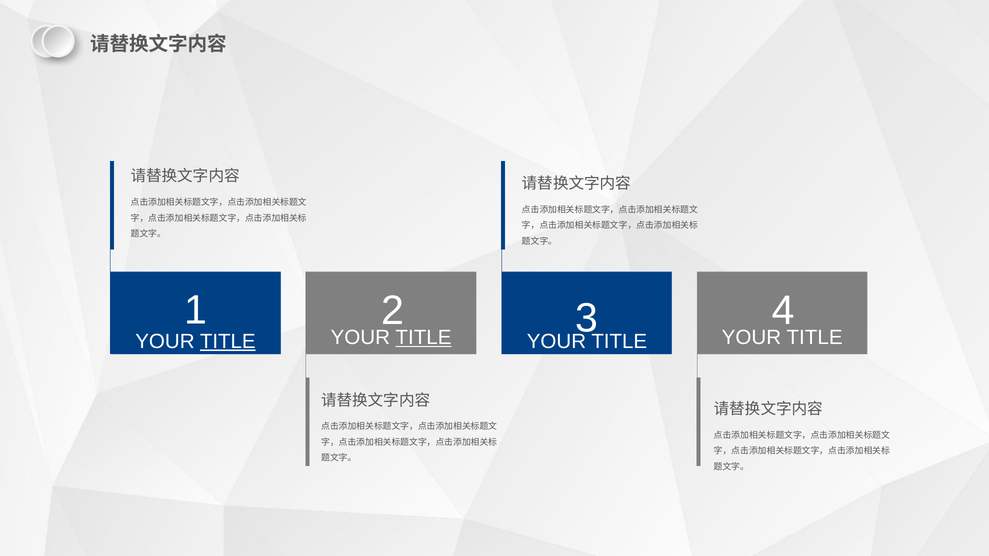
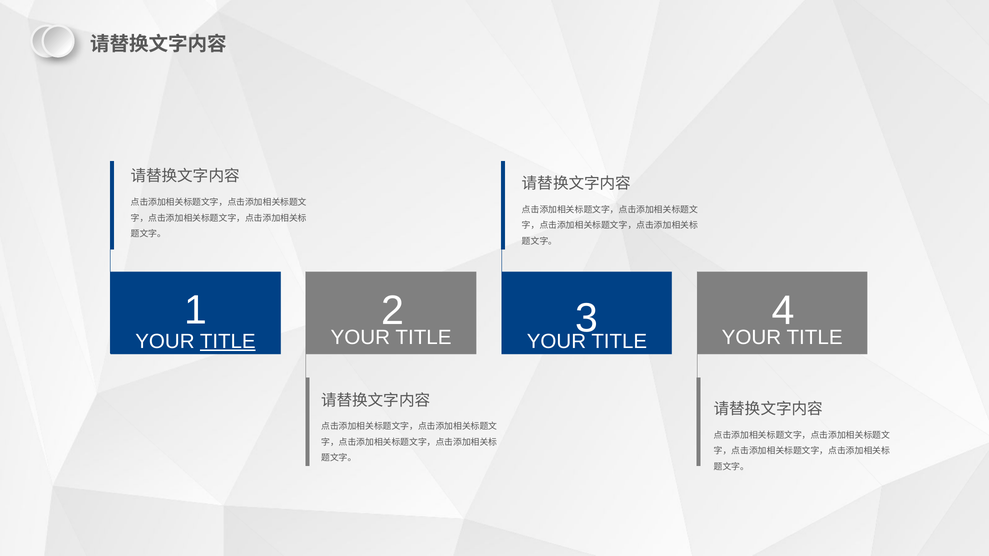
TITLE underline: present -> none (423, 338)
